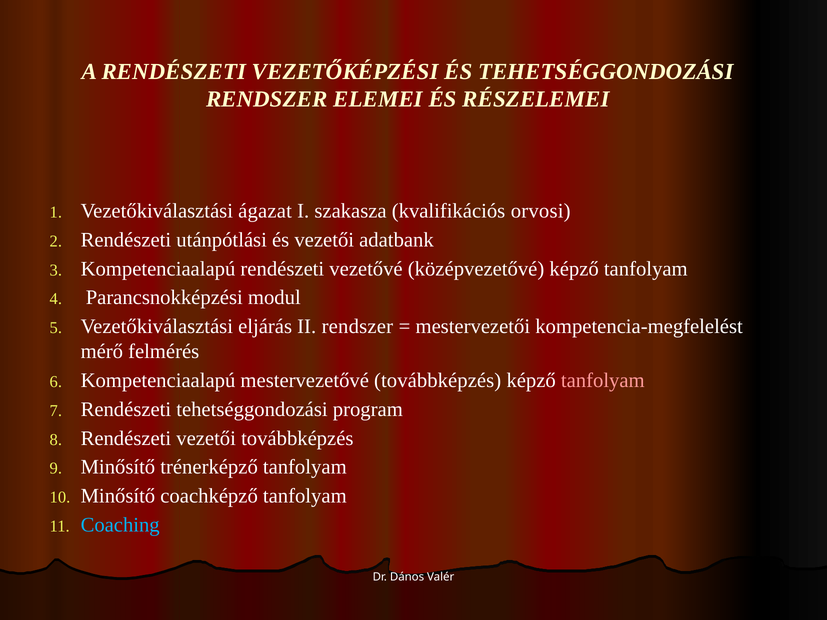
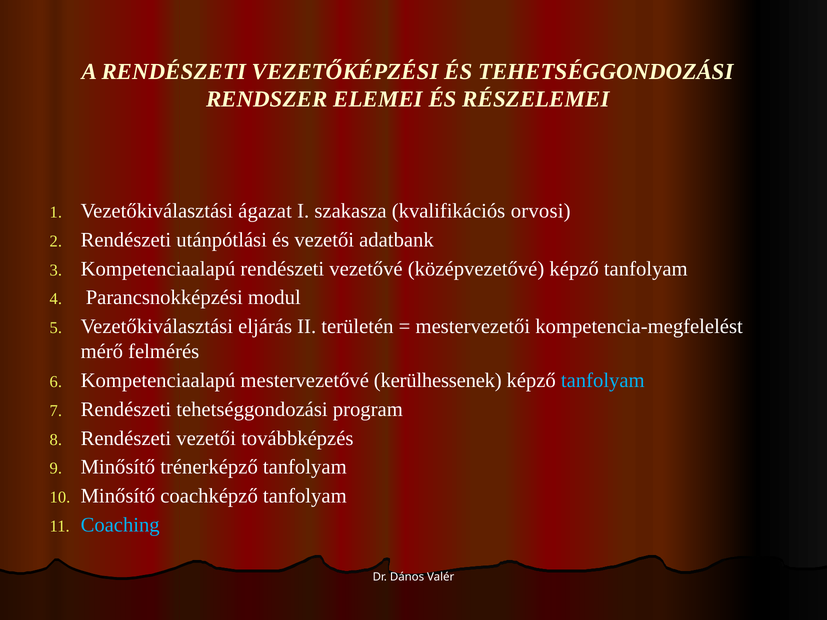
II rendszer: rendszer -> területén (357, 327)
mestervezetővé továbbképzés: továbbképzés -> kerülhessenek (438, 380)
tanfolyam colour: pink -> light blue (603, 380)
